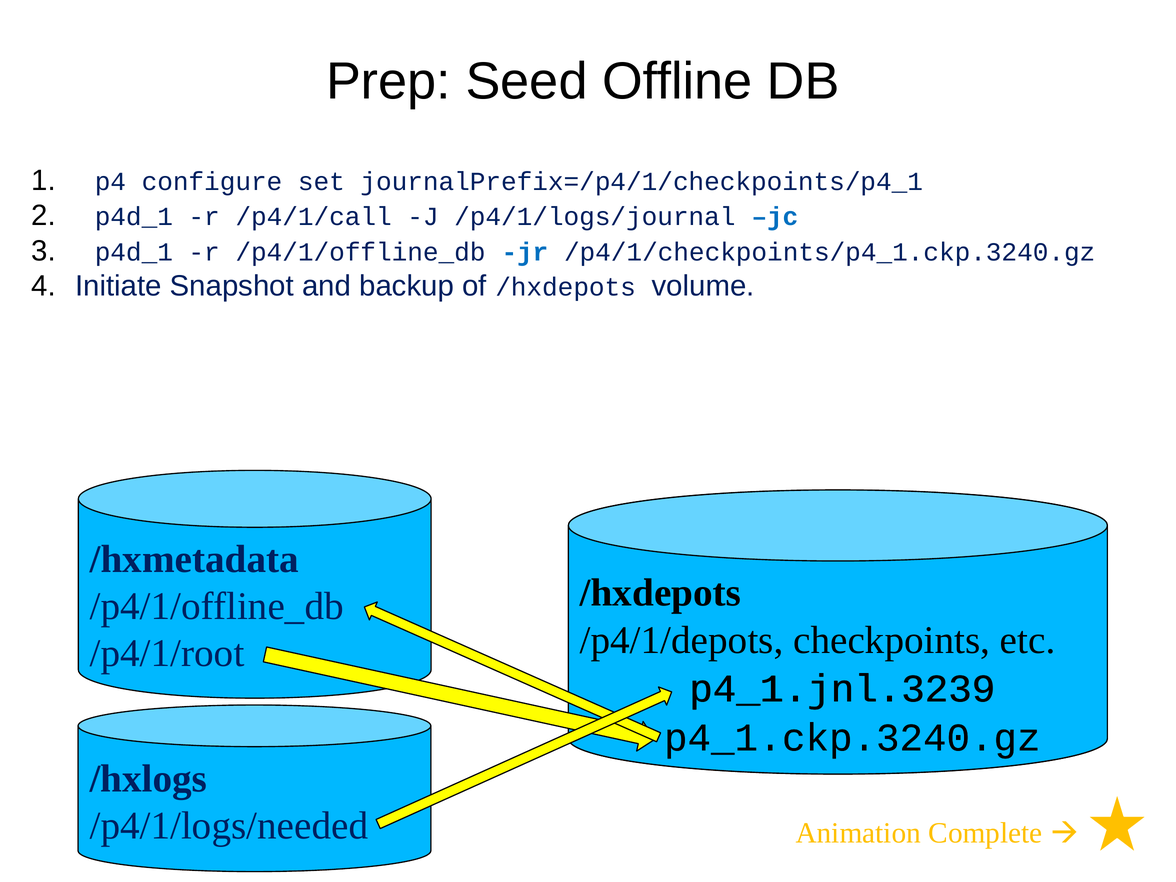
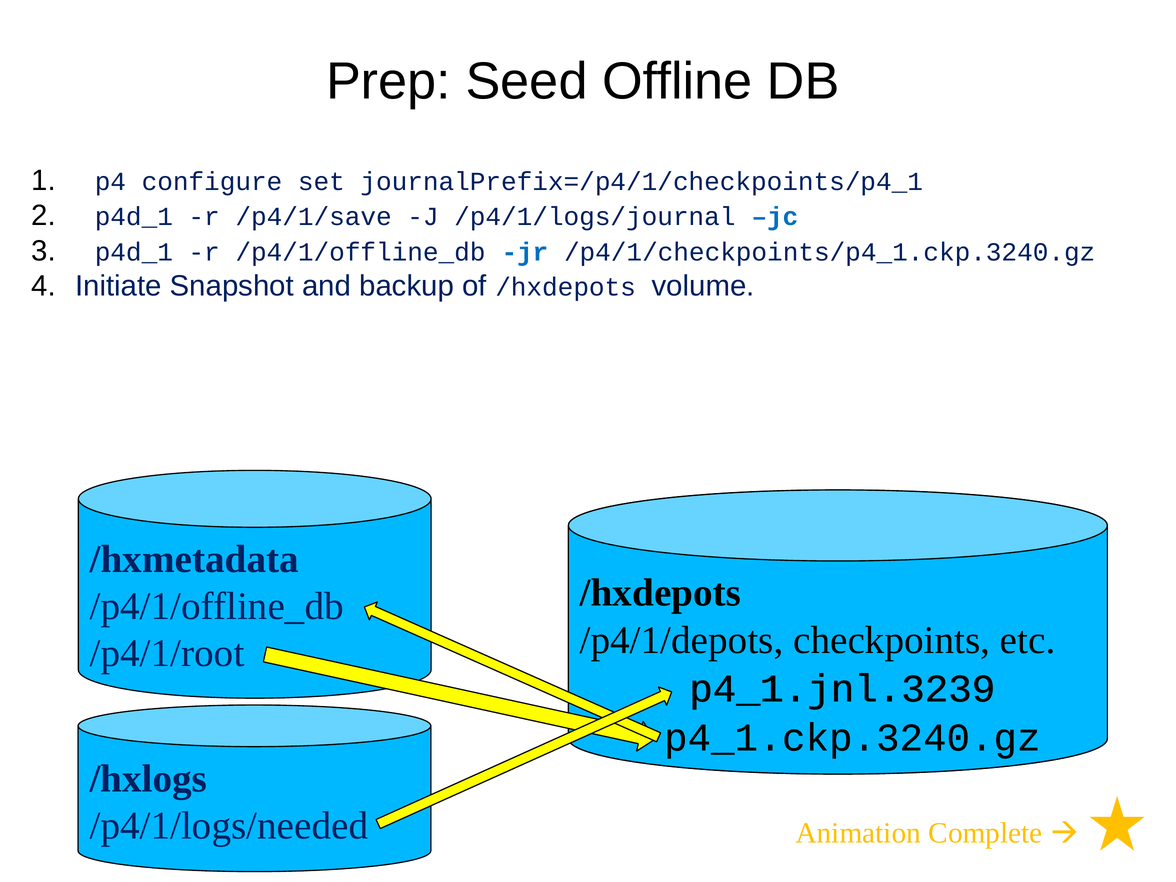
/p4/1/call: /p4/1/call -> /p4/1/save (314, 217)
